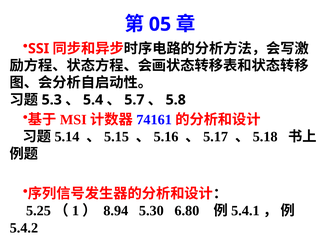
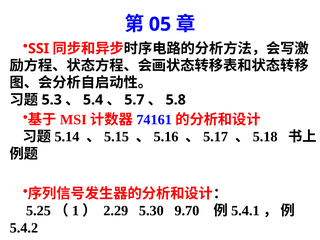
8.94: 8.94 -> 2.29 (116, 211)
6.80: 6.80 -> 9.70 (187, 211)
